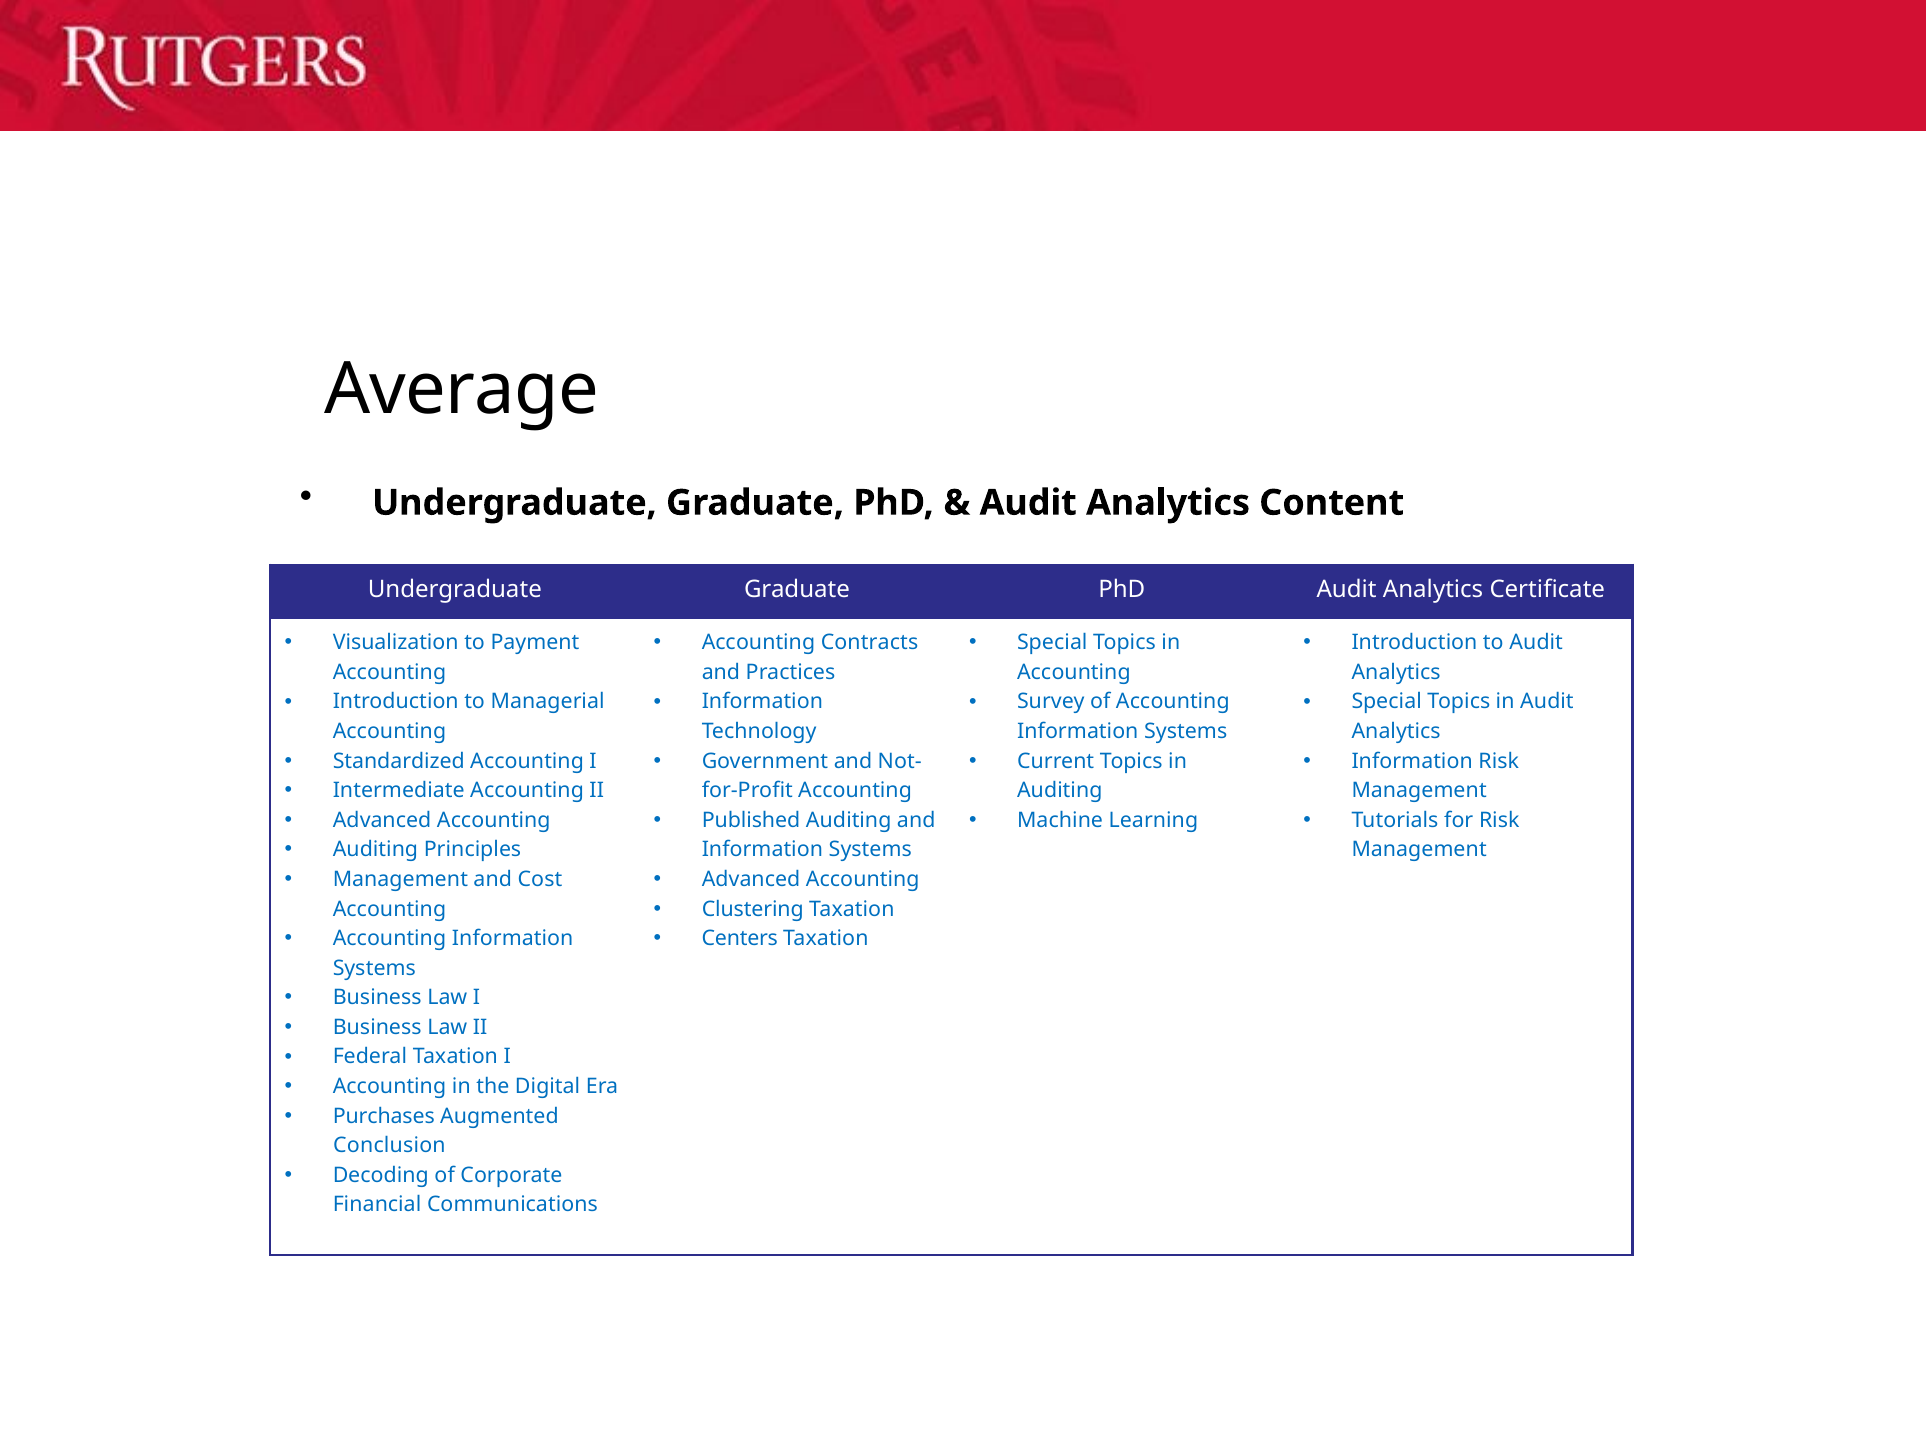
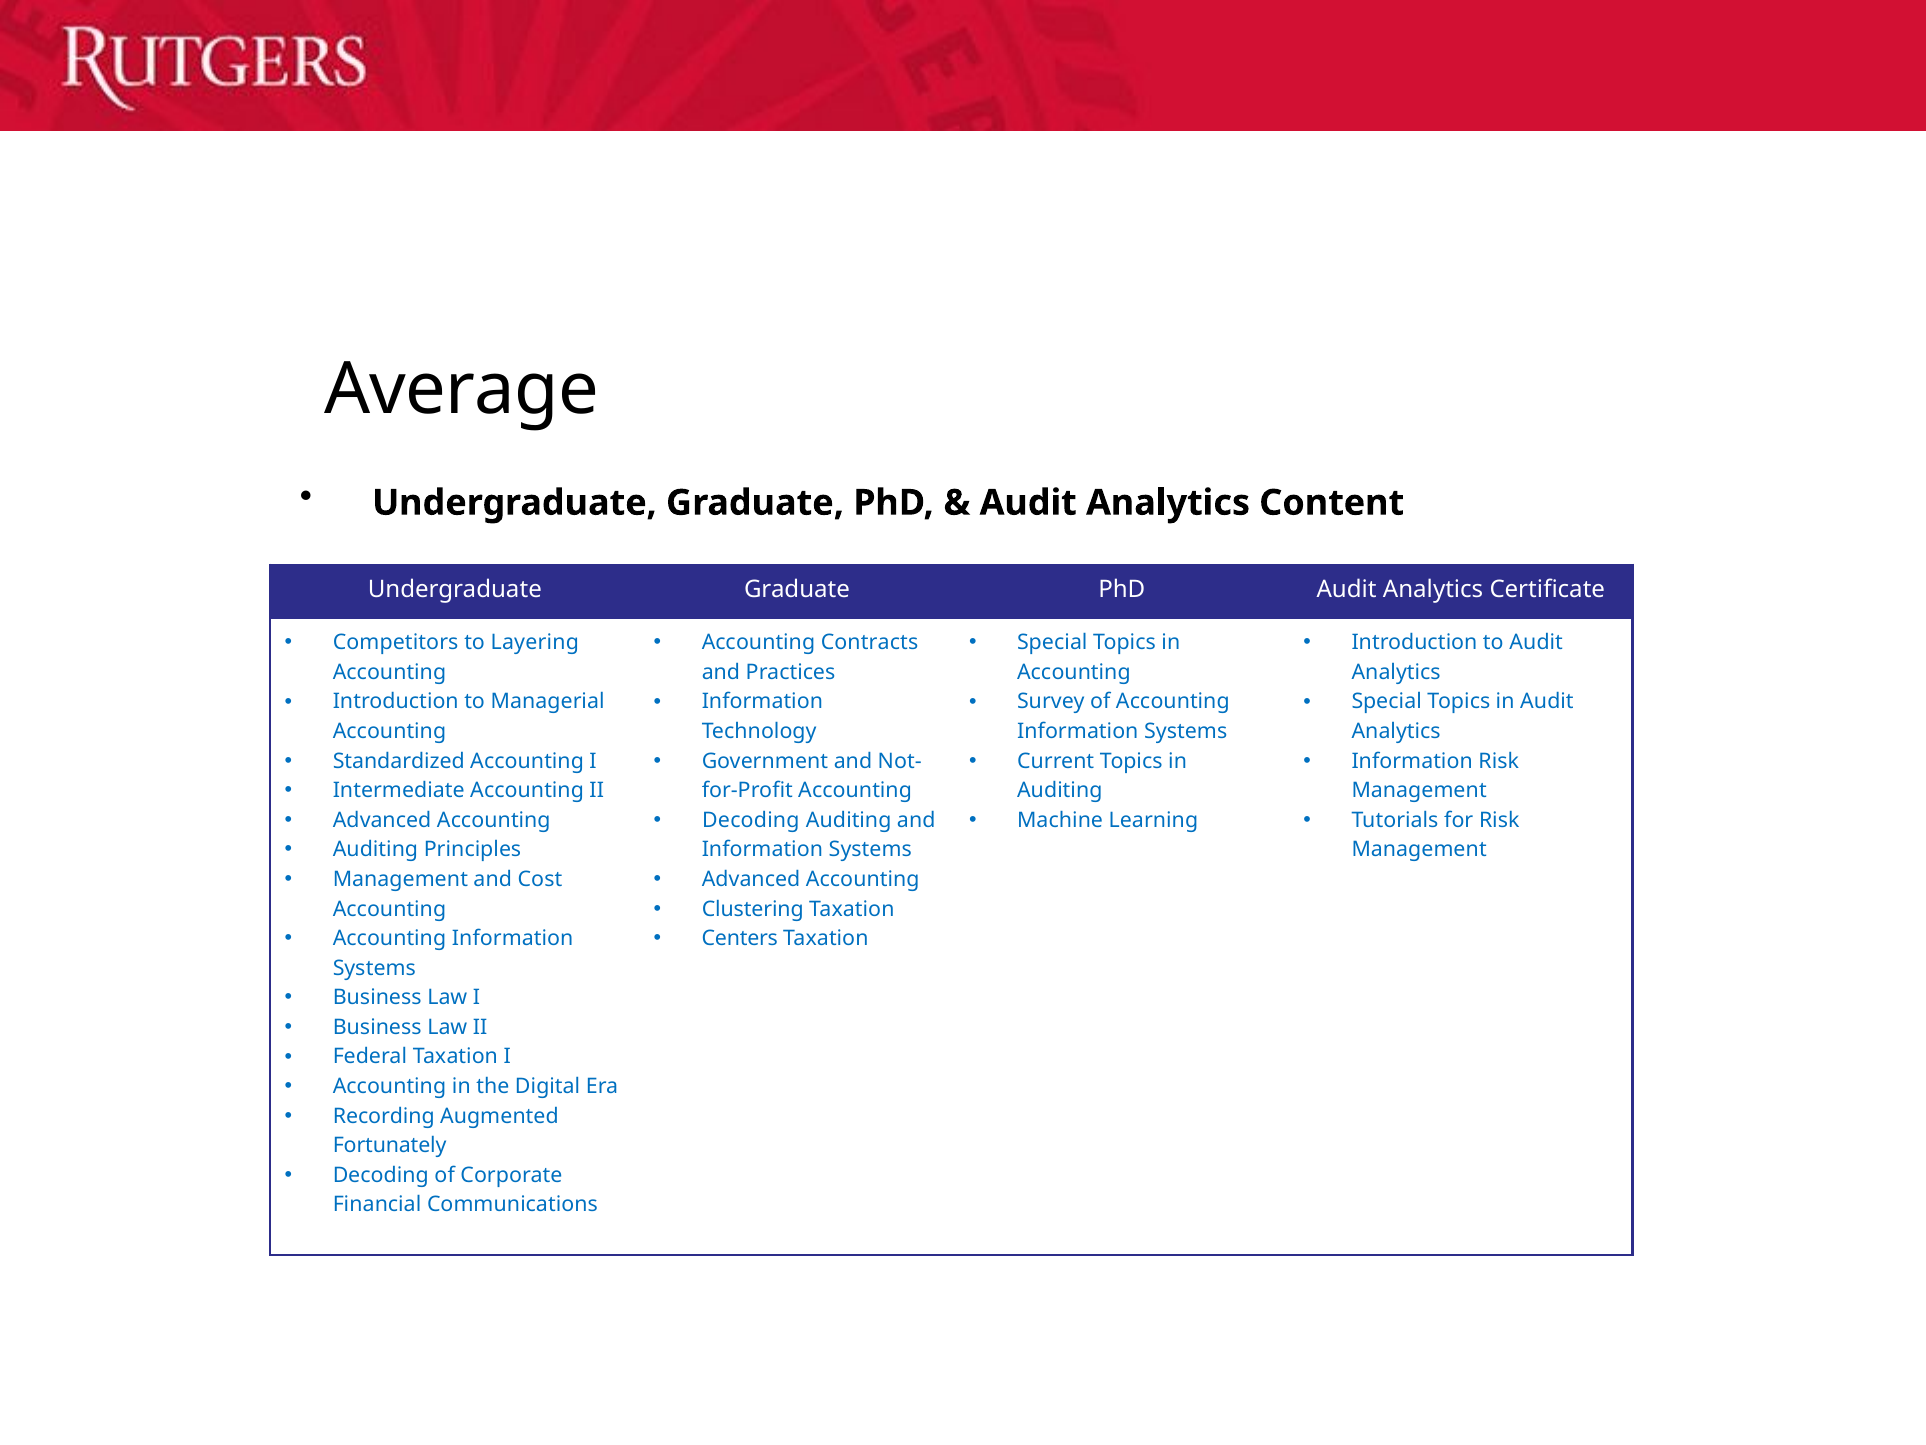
Visualization: Visualization -> Competitors (396, 642)
Payment: Payment -> Layering (535, 642)
Published: Published -> Decoding (751, 820)
Purchases: Purchases -> Recording (384, 1116)
Conclusion: Conclusion -> Fortunately (390, 1145)
